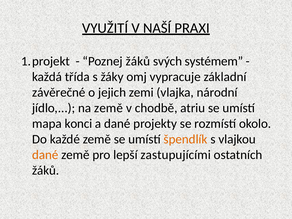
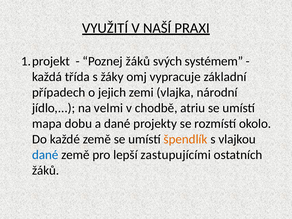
závěrečné: závěrečné -> případech (59, 92)
na země: země -> velmi (109, 108)
konci: konci -> dobu (78, 124)
dané colour: orange -> blue (45, 155)
